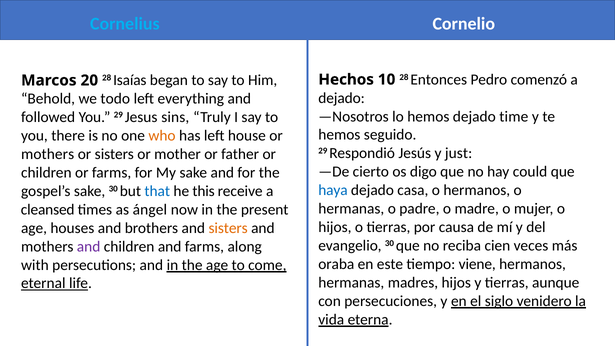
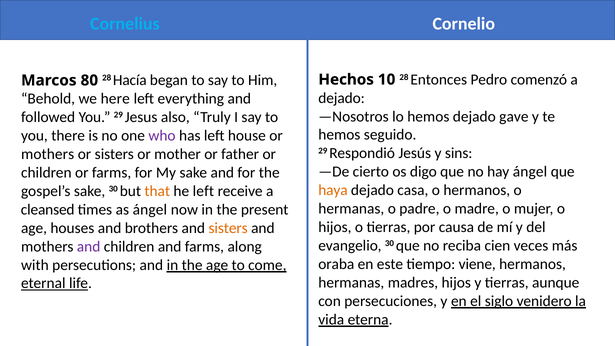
20: 20 -> 80 (89, 80)
Isaías: Isaías -> Hacía (130, 80)
todo: todo -> here (115, 99)
time: time -> gave (514, 116)
sins: sins -> also (175, 117)
who colour: orange -> purple (162, 136)
just: just -> sins (459, 153)
hay could: could -> ángel (530, 172)
haya colour: blue -> orange (333, 190)
that colour: blue -> orange (157, 191)
he this: this -> left (203, 191)
